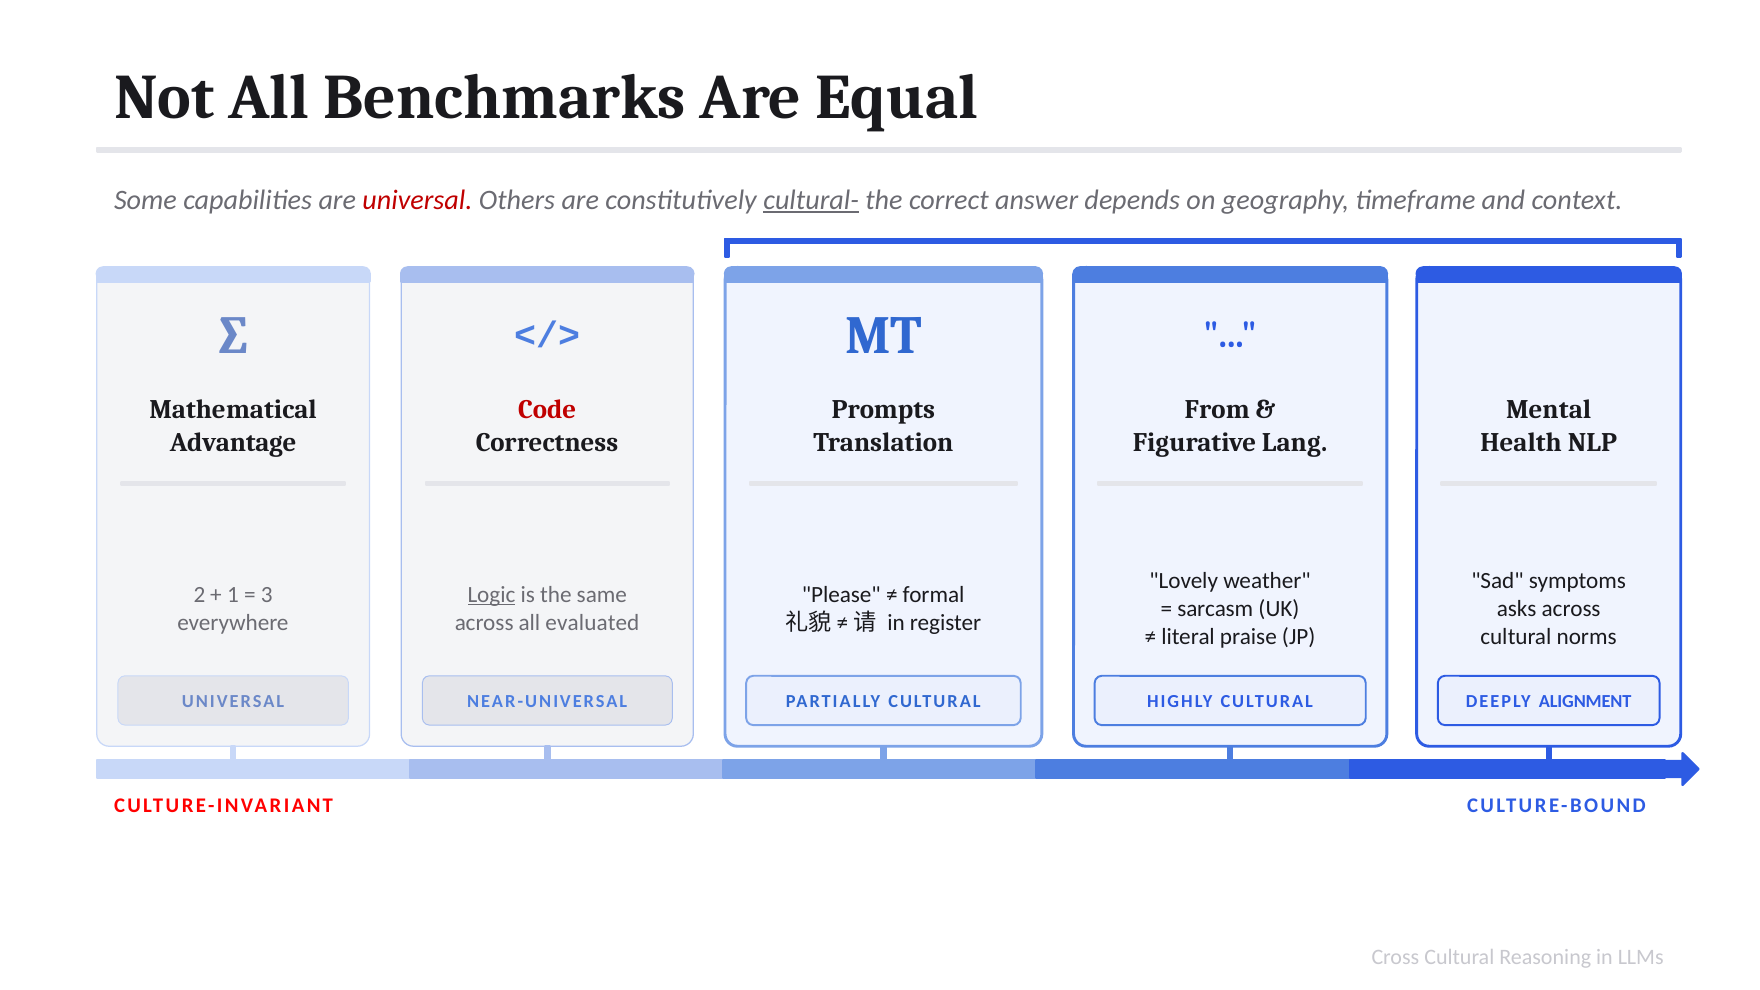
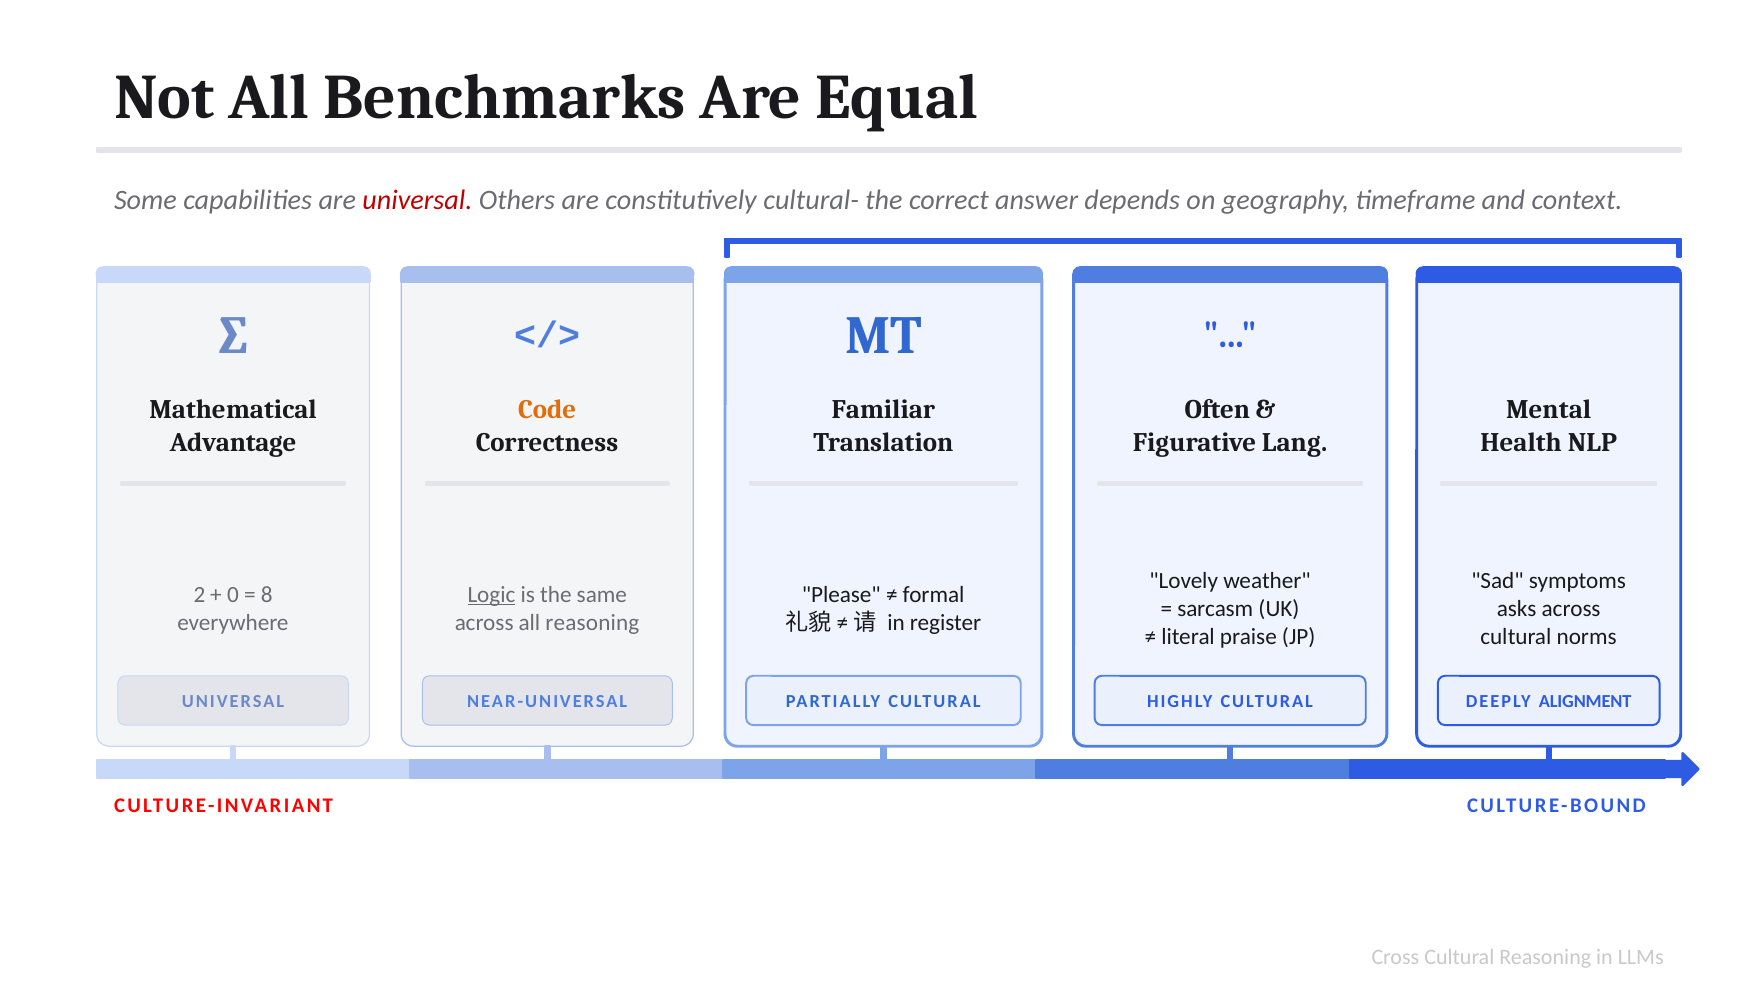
cultural- underline: present -> none (811, 200)
Code colour: red -> orange (547, 410)
Prompts: Prompts -> Familiar (883, 410)
From: From -> Often (1217, 410)
1: 1 -> 0 (233, 595)
3: 3 -> 8 (267, 595)
all evaluated: evaluated -> reasoning (592, 623)
